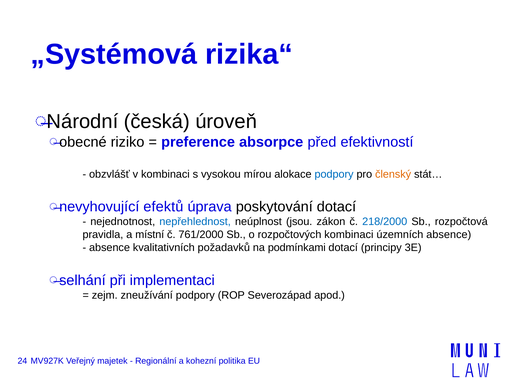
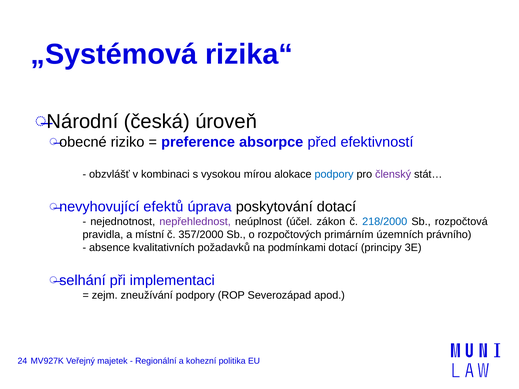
členský colour: orange -> purple (393, 174)
nepřehlednost colour: blue -> purple (195, 222)
jsou: jsou -> účel (299, 222)
761/2000: 761/2000 -> 357/2000 (201, 235)
rozpočtových kombinaci: kombinaci -> primárním (349, 235)
územních absence: absence -> právního (449, 235)
